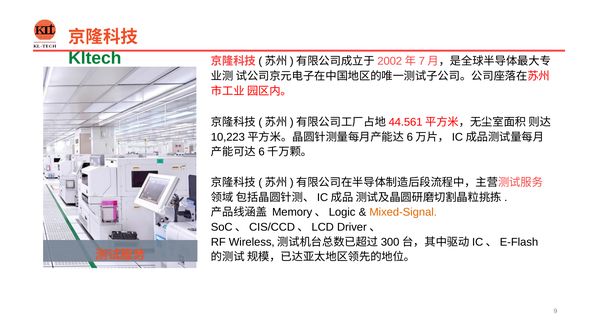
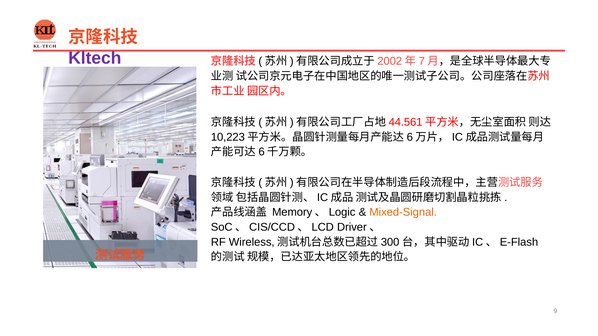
Kltech colour: green -> purple (95, 58)
